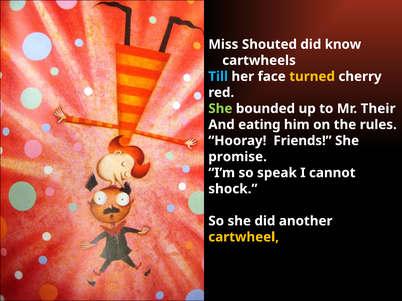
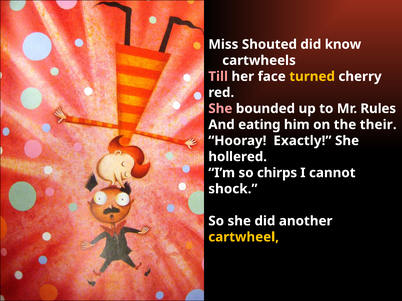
Till colour: light blue -> pink (218, 77)
She colour: light green -> pink (220, 109)
Their: Their -> Rules (378, 109)
rules: rules -> their (378, 125)
Friends: Friends -> Exactly (302, 141)
promise: promise -> hollered (238, 157)
speak: speak -> chirps (277, 173)
